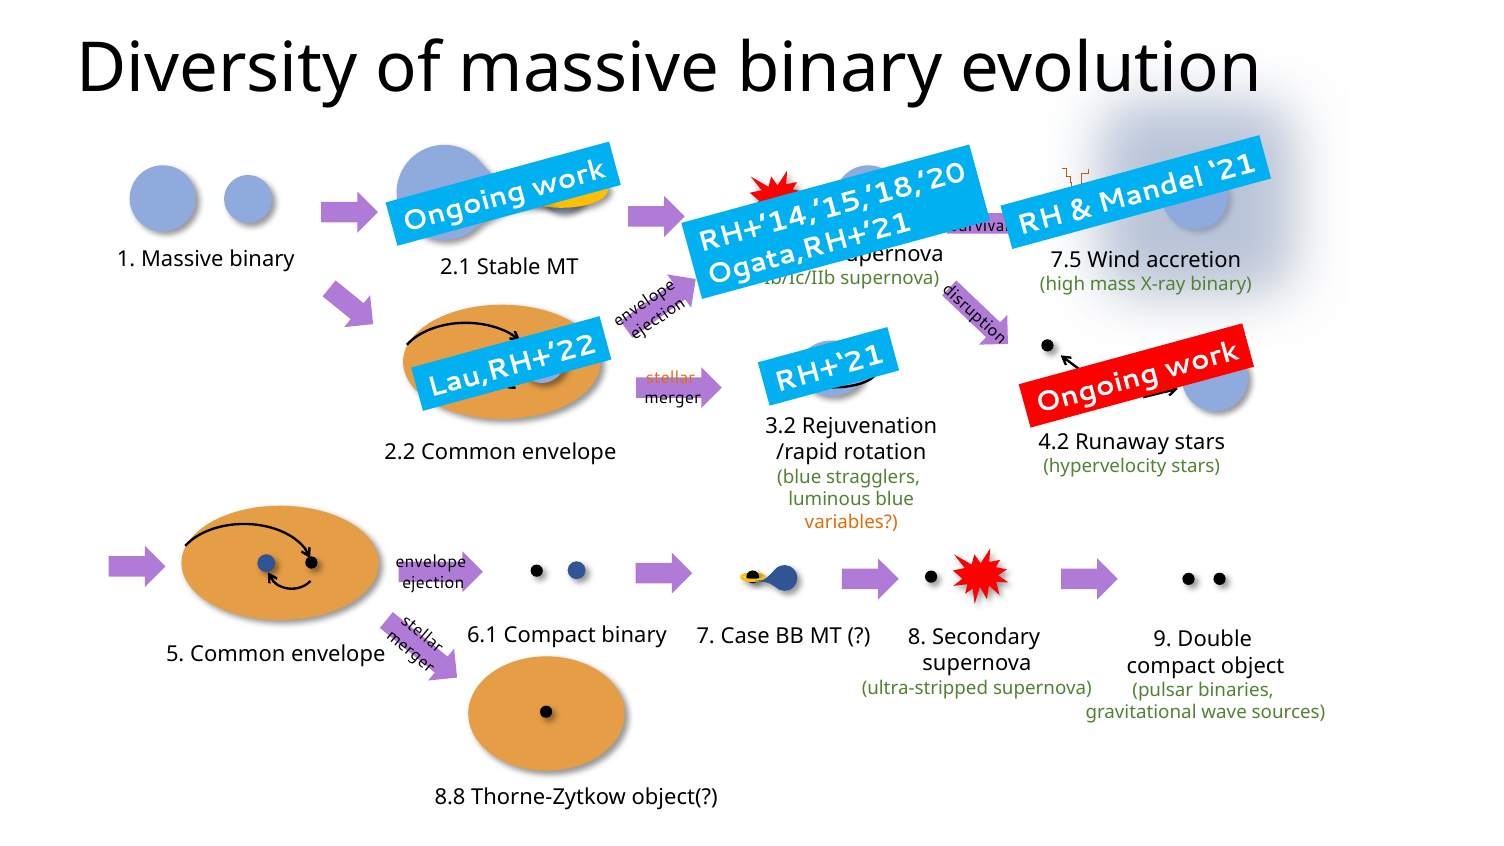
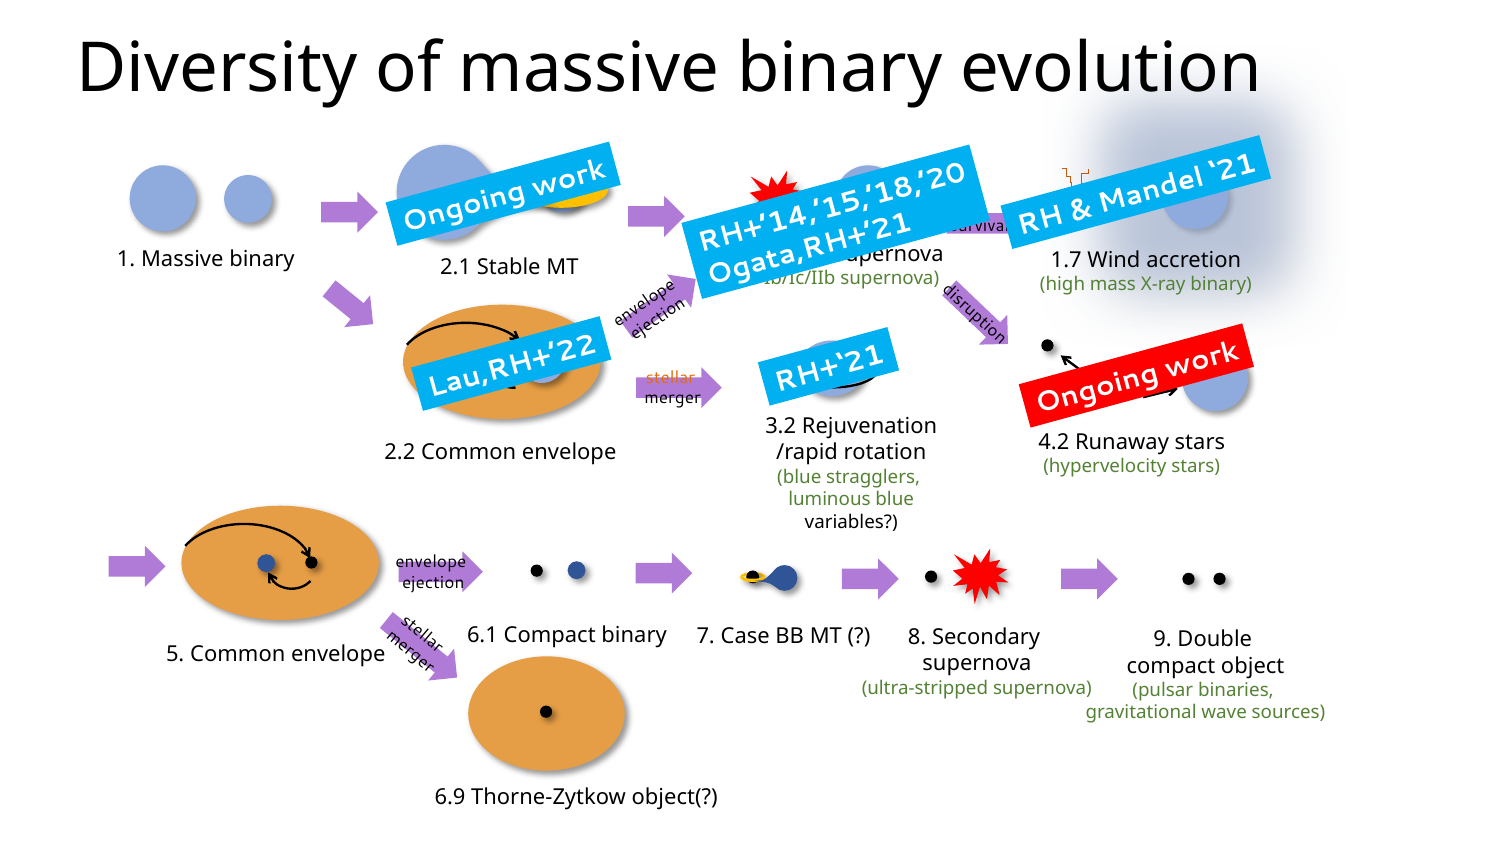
7.5: 7.5 -> 1.7 (1066, 260)
variables colour: orange -> black (851, 522)
8.8: 8.8 -> 6.9 (450, 797)
